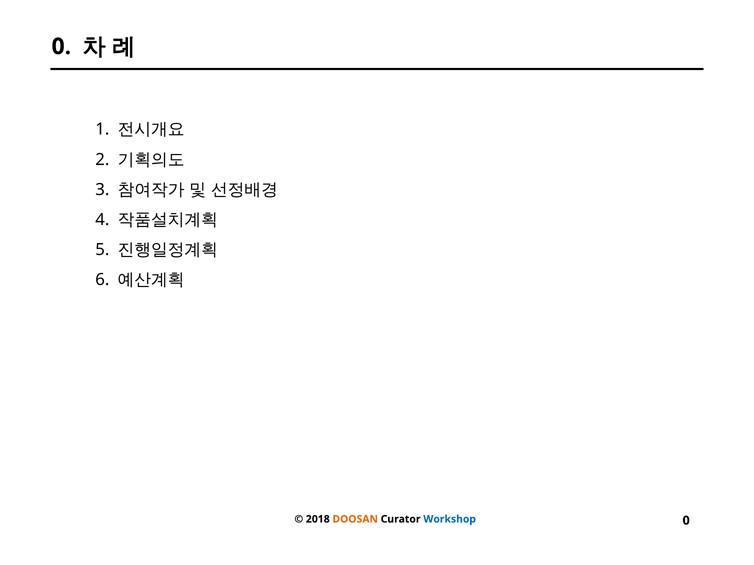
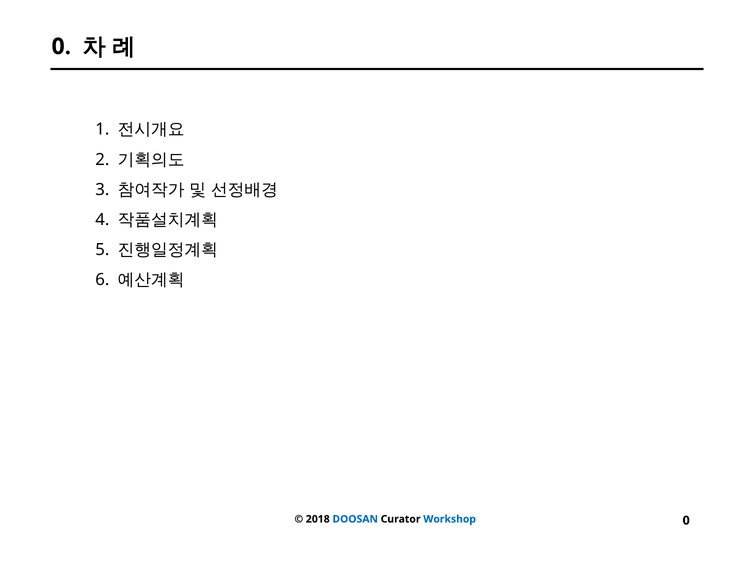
DOOSAN colour: orange -> blue (355, 520)
